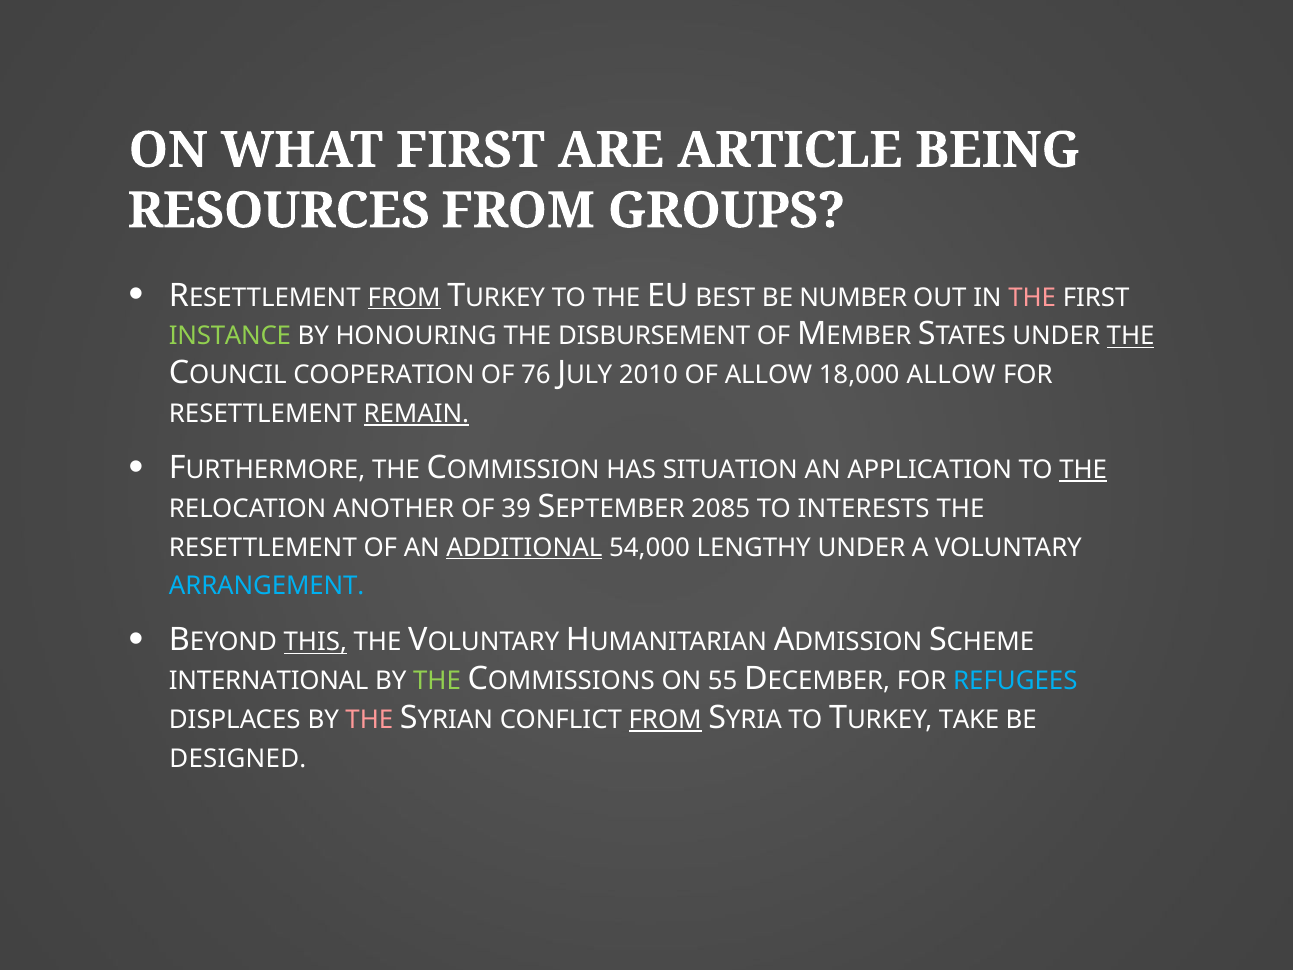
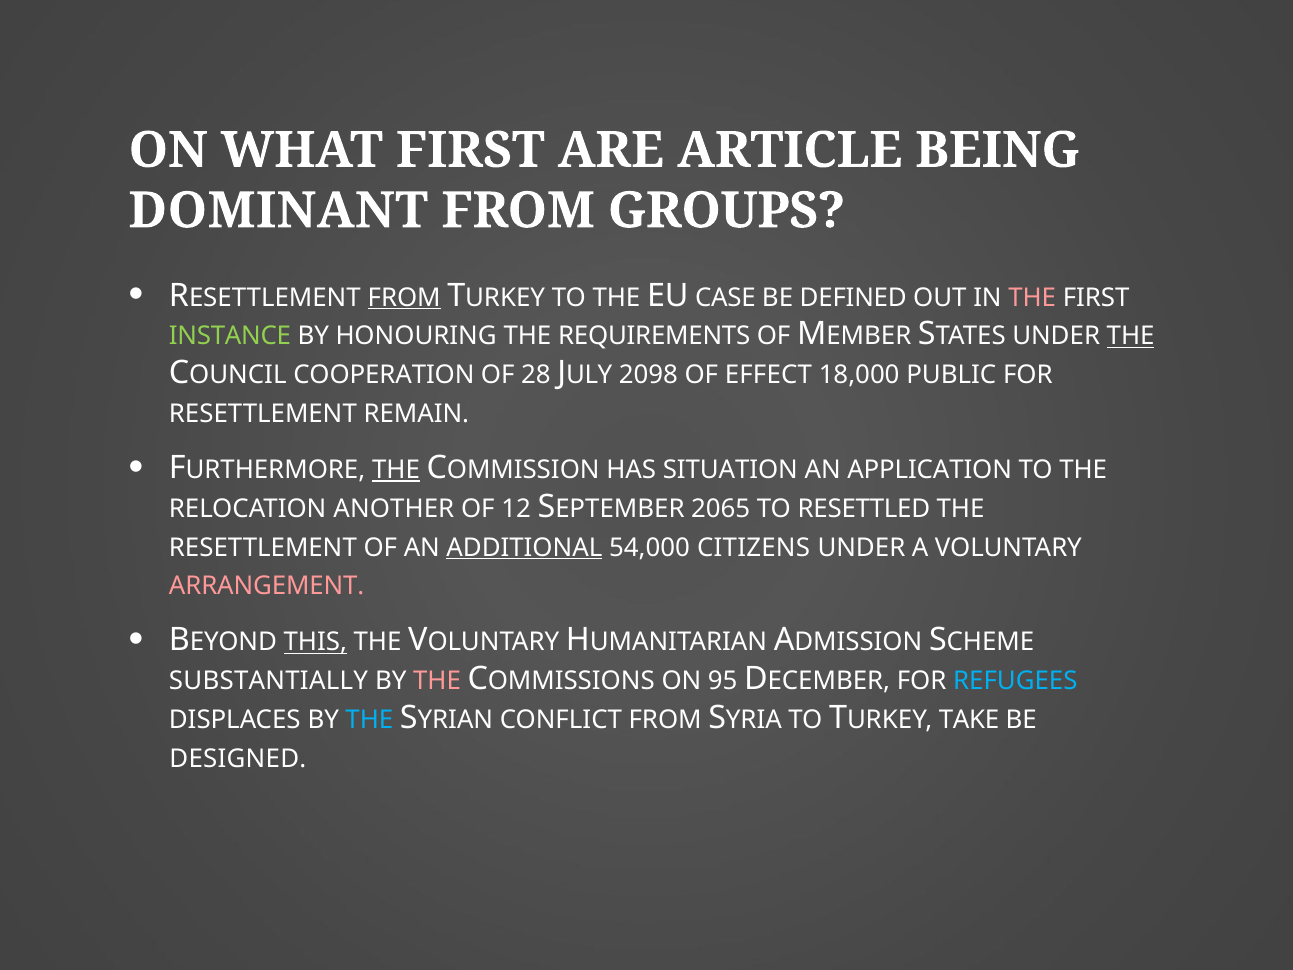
RESOURCES: RESOURCES -> DOMINANT (278, 211)
BEST: BEST -> CASE (725, 297)
NUMBER: NUMBER -> DEFINED (853, 297)
DISBURSEMENT: DISBURSEMENT -> REQUIREMENTS (654, 336)
76: 76 -> 28 (536, 375)
2010: 2010 -> 2098 (648, 375)
OF ALLOW: ALLOW -> EFFECT (768, 375)
18,000 ALLOW: ALLOW -> PUBLIC (951, 375)
REMAIN underline: present -> none (416, 414)
THE underline: none -> present (396, 470)
THE underline: present -> none (1083, 470)
39: 39 -> 12 (516, 509)
2085: 2085 -> 2065 (721, 509)
INTERESTS: INTERESTS -> RESETTLED (864, 509)
LENGTHY: LENGTHY -> CITIZENS (754, 547)
ARRANGEMENT colour: light blue -> pink (267, 586)
INTERNATIONAL: INTERNATIONAL -> SUBSTANTIALLY (268, 681)
THE colour: light green -> pink (437, 681)
55: 55 -> 95 (723, 681)
THE colour: pink -> light blue (369, 720)
FROM underline: present -> none (665, 720)
